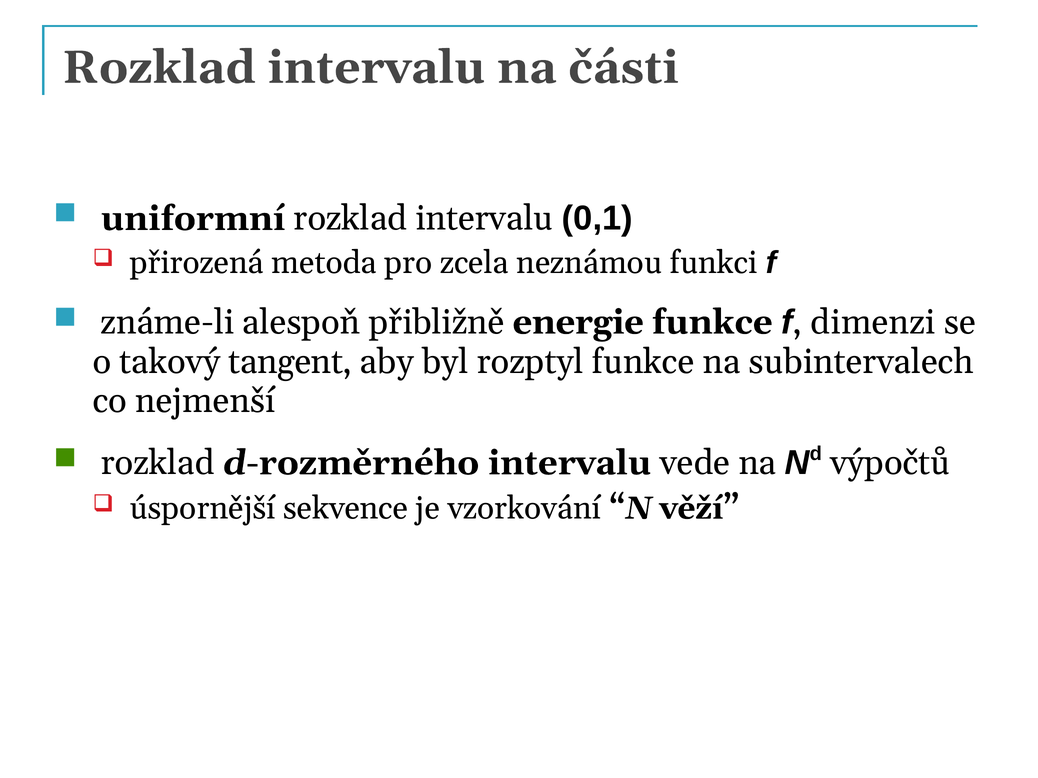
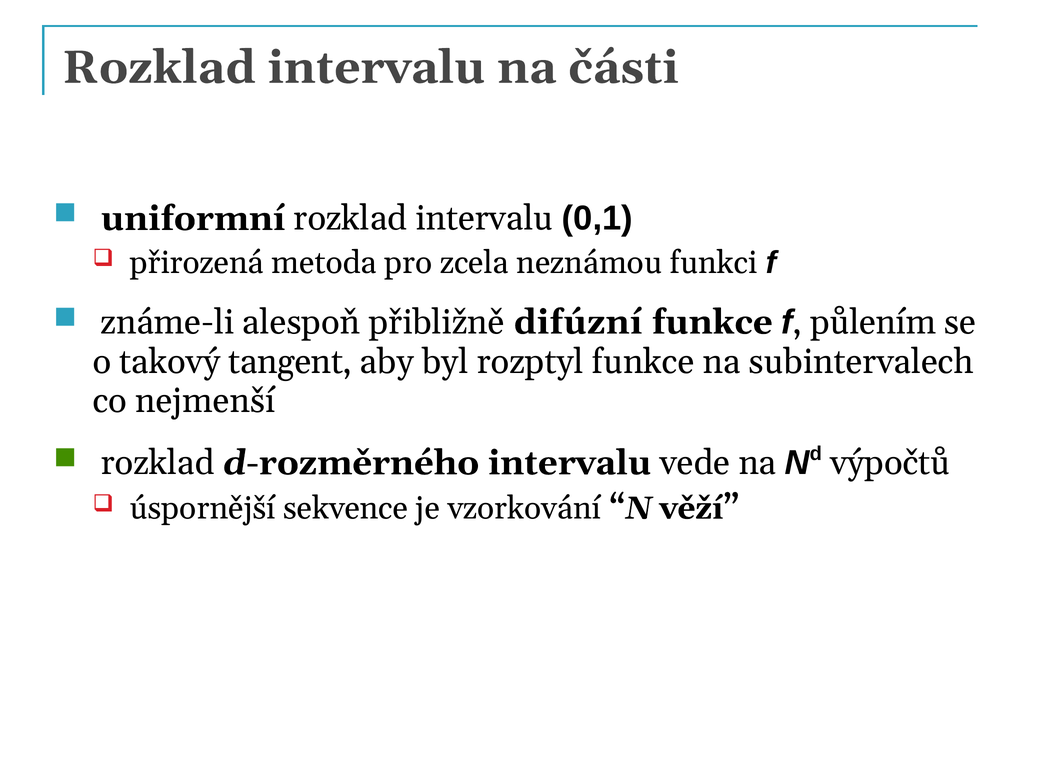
energie: energie -> difúzní (578, 322)
dimenzi: dimenzi -> půlením (873, 322)
